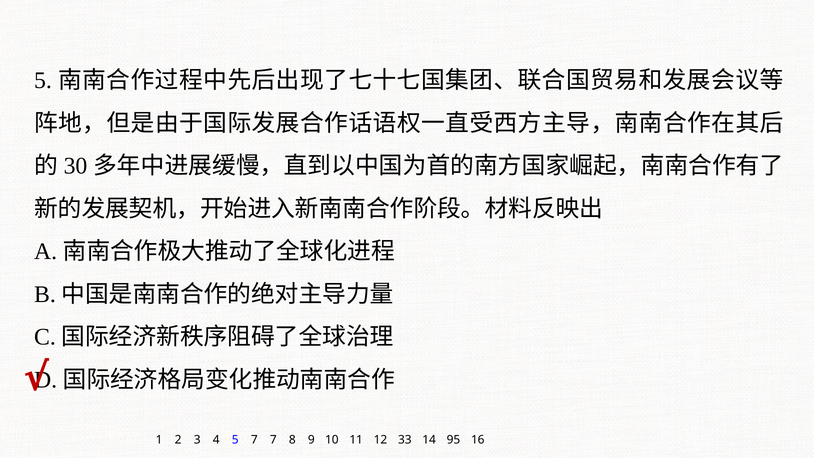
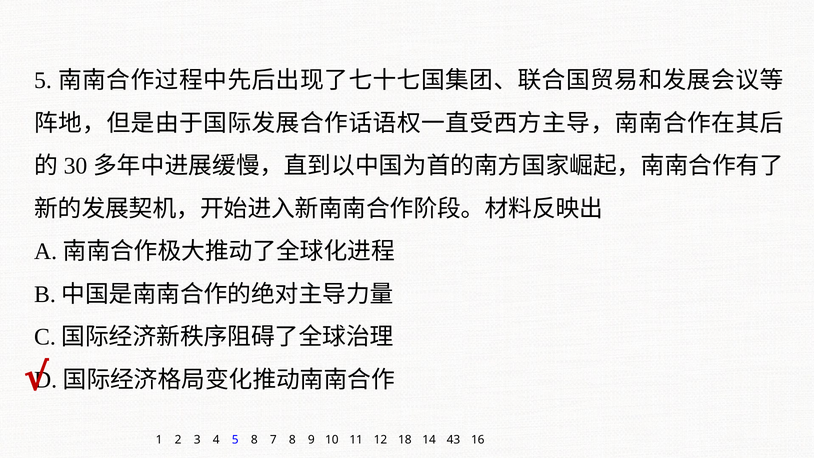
5 7: 7 -> 8 (254, 440)
33: 33 -> 18 (405, 440)
95: 95 -> 43 (453, 440)
